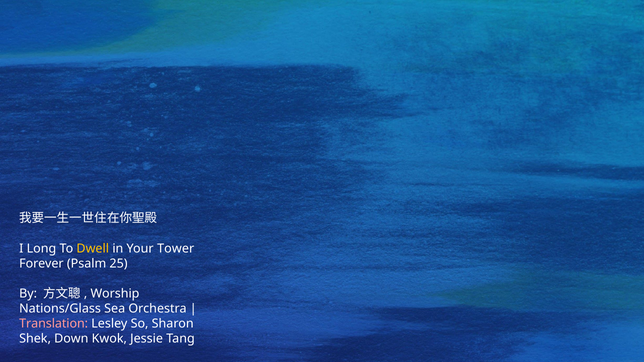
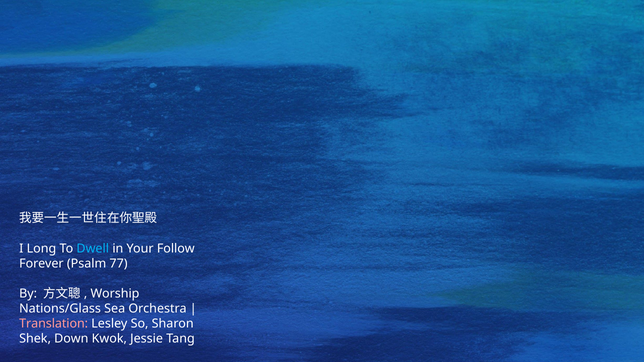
Dwell colour: yellow -> light blue (93, 249)
Tower: Tower -> Follow (176, 249)
25: 25 -> 77 (119, 264)
